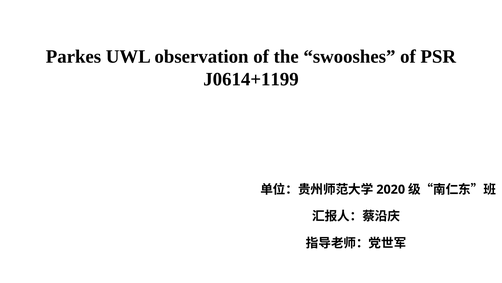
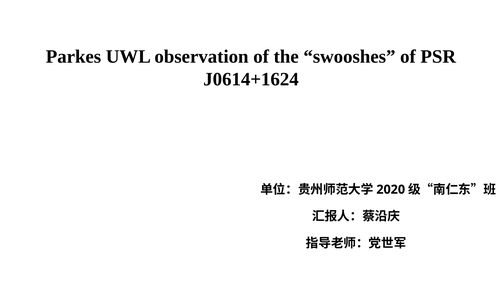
J0614+1199: J0614+1199 -> J0614+1624 (251, 79)
